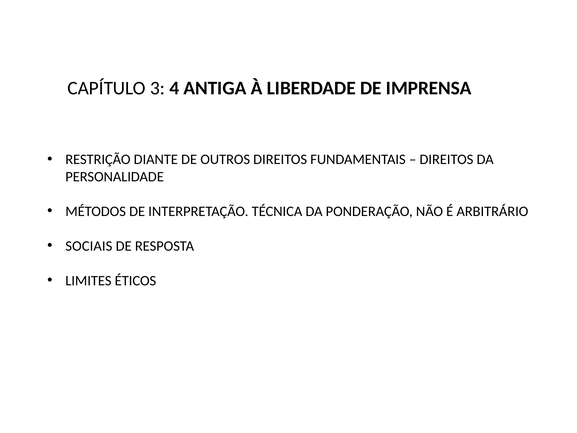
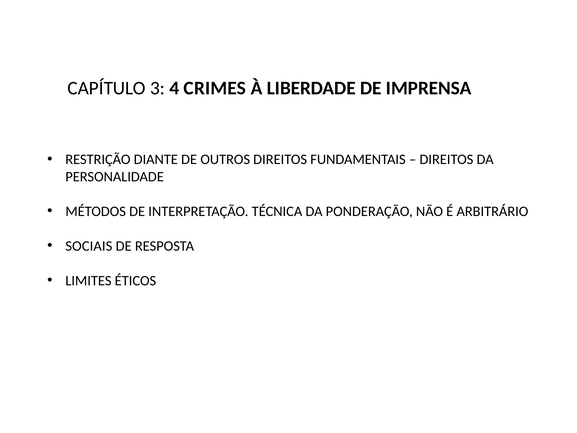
ANTIGA: ANTIGA -> CRIMES (215, 88)
